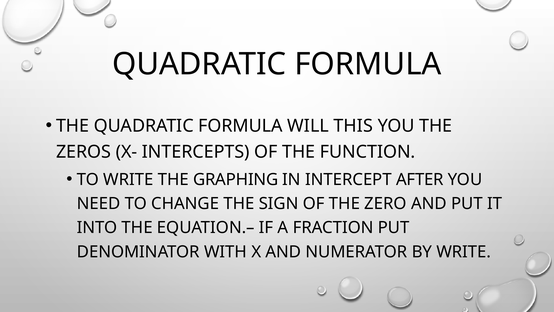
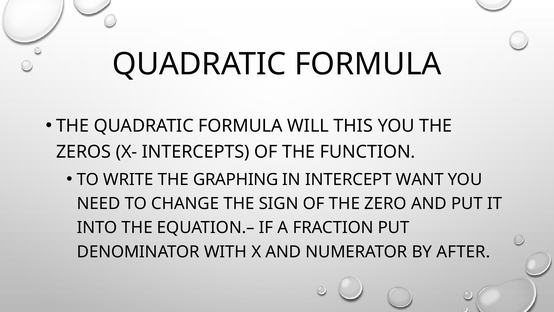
AFTER: AFTER -> WANT (420, 179)
BY WRITE: WRITE -> AFTER (464, 252)
